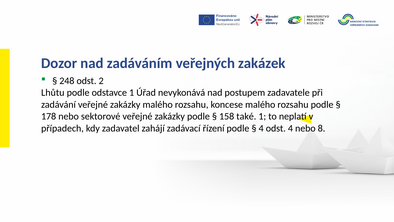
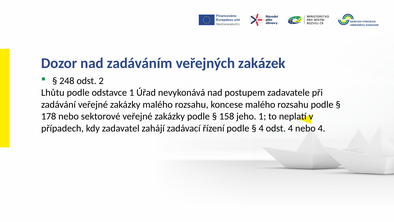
také: také -> jeho (246, 116)
nebo 8: 8 -> 4 (322, 128)
